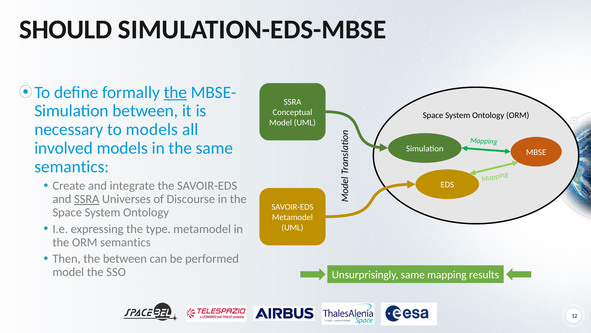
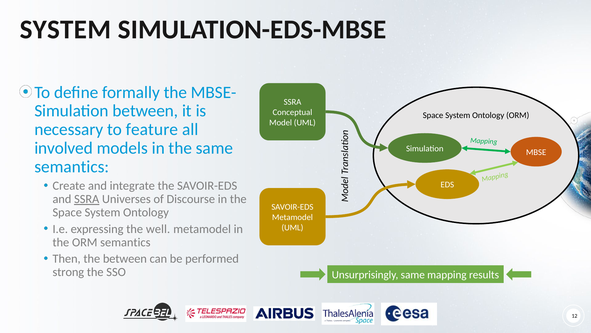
SHOULD: SHOULD -> SYSTEM (65, 29)
the underline: present -> none (175, 92)
to models: models -> feature (152, 129)
type: type -> well (158, 229)
model: model -> strong (68, 272)
